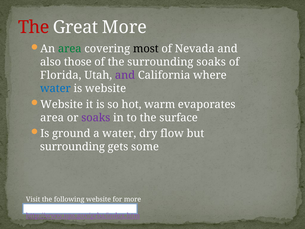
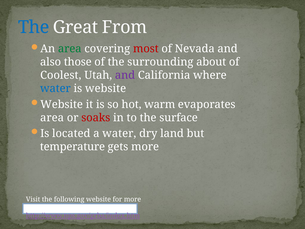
The colour: red -> blue (34, 27)
Great More: More -> From (125, 27)
most colour: black -> red (146, 49)
surrounding soaks: soaks -> about (211, 62)
Florida: Florida -> Coolest (61, 75)
soaks colour: purple -> red (96, 118)
ground: ground -> located (71, 133)
flow: flow -> land (172, 133)
surrounding: surrounding -> temperature (72, 147)
gets some: some -> more (145, 147)
